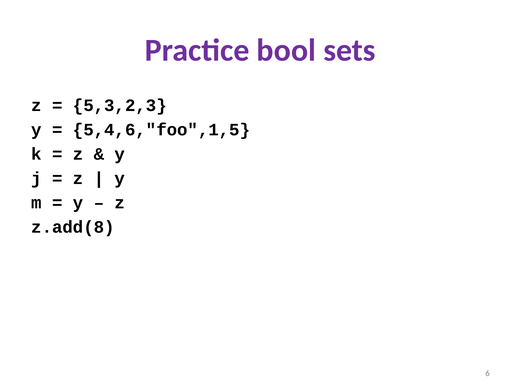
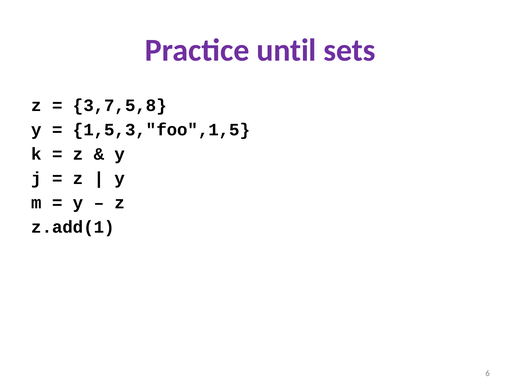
bool: bool -> until (287, 50)
5,3,2,3: 5,3,2,3 -> 3,7,5,8 (120, 105)
5,4,6,"foo",1,5: 5,4,6,"foo",1,5 -> 1,5,3,"foo",1,5 (162, 130)
z.add(8: z.add(8 -> z.add(1 (73, 227)
